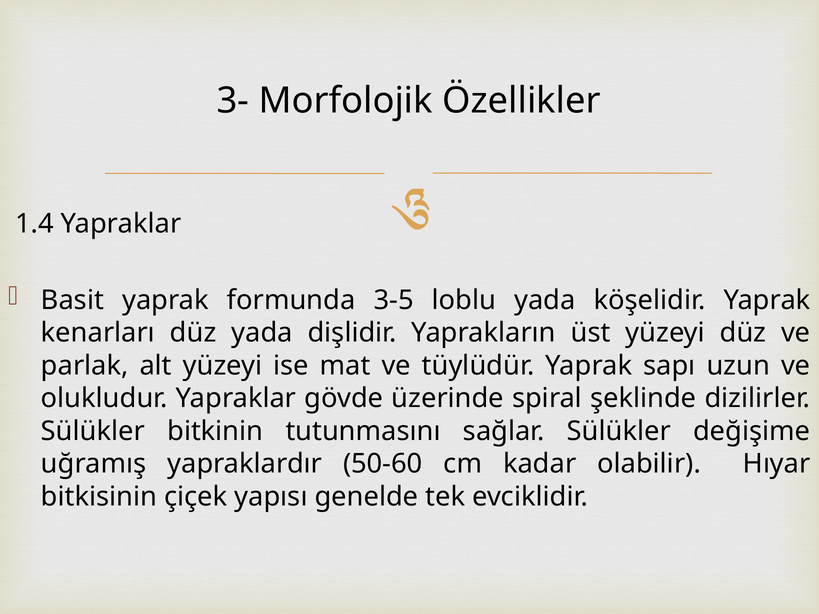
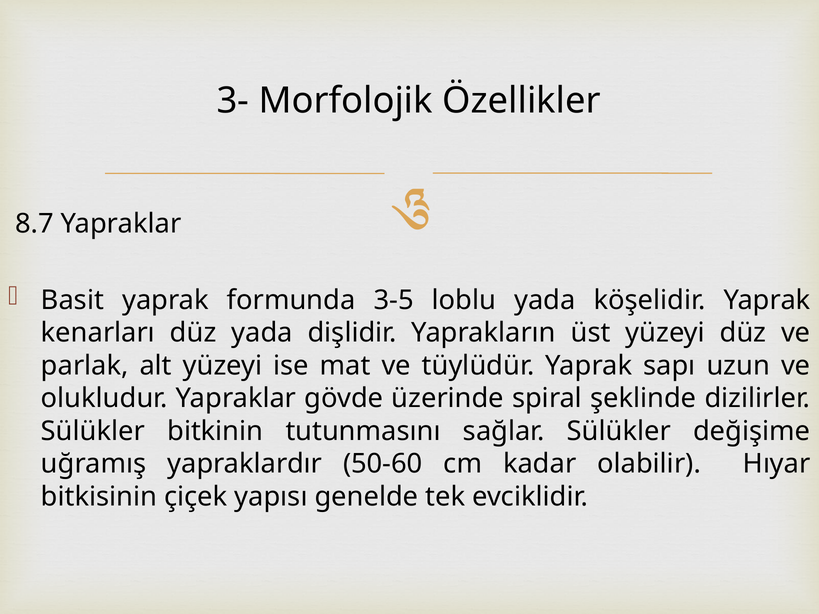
1.4: 1.4 -> 8.7 (35, 224)
